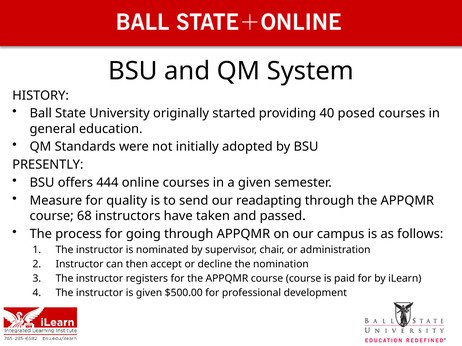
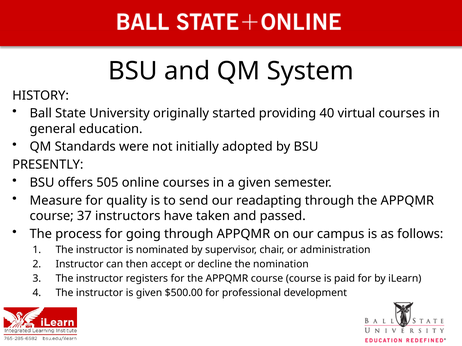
posed: posed -> virtual (356, 114)
444: 444 -> 505 (107, 183)
68: 68 -> 37 (84, 216)
